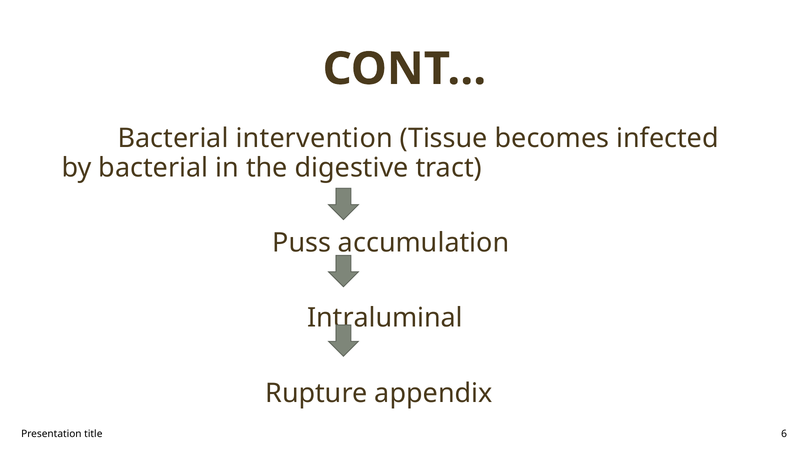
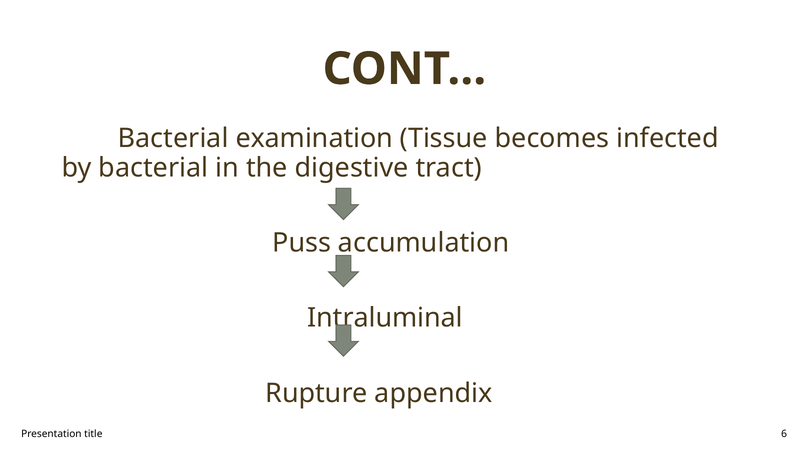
intervention: intervention -> examination (314, 139)
